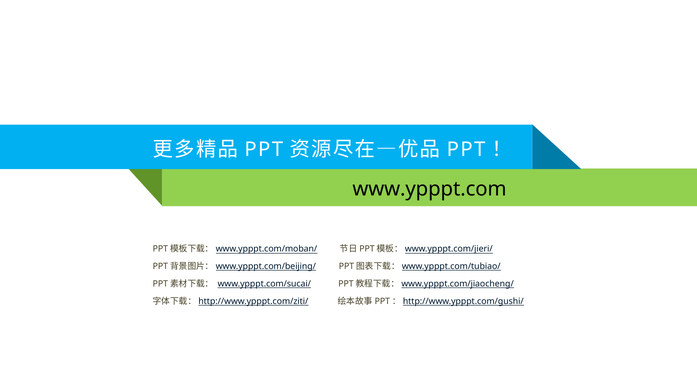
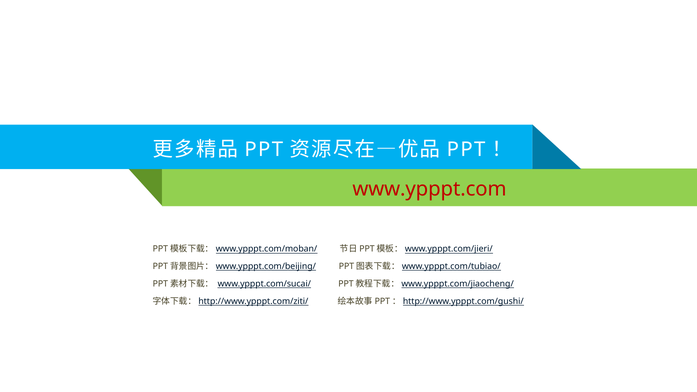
www.ypppt.com colour: black -> red (429, 189)
